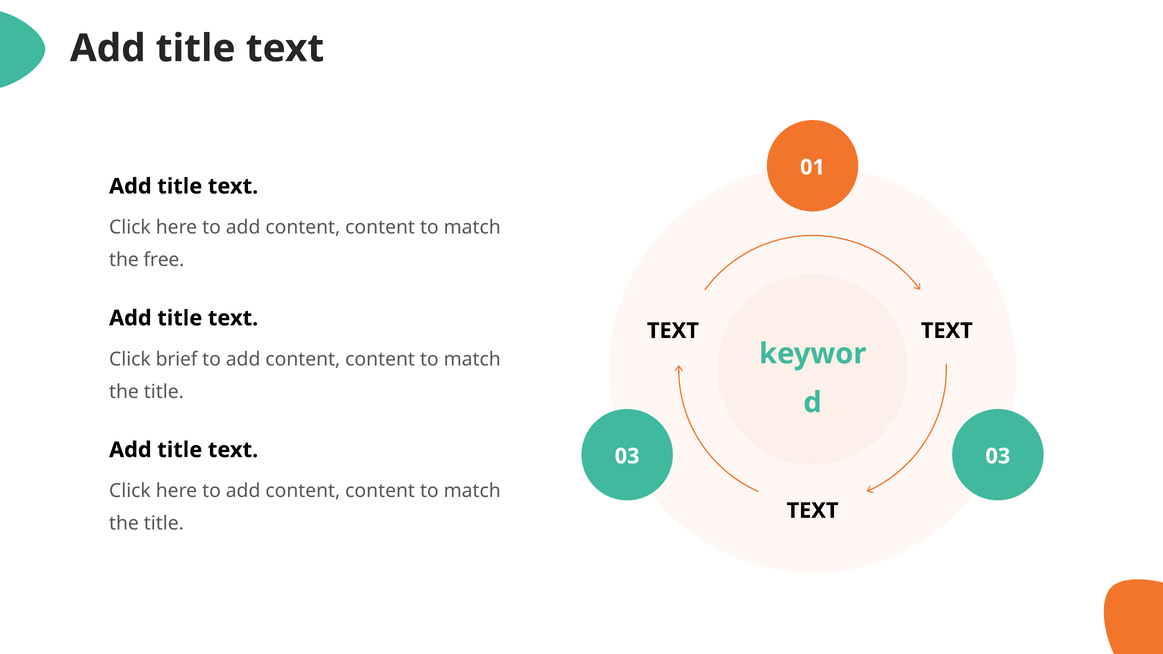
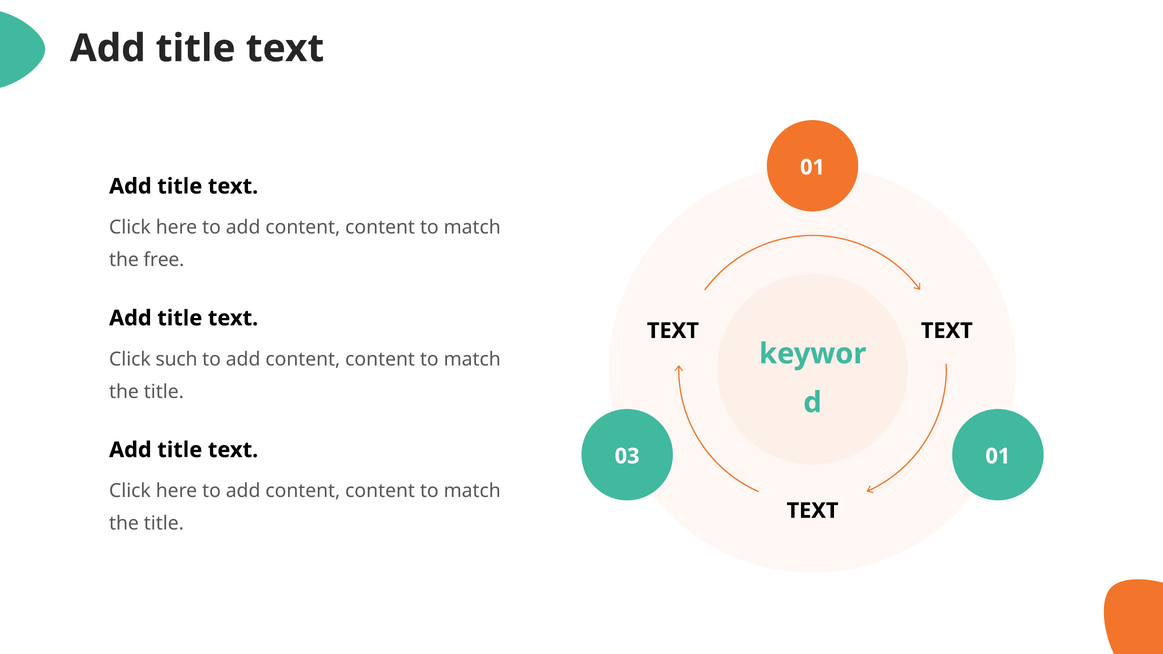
brief: brief -> such (177, 359)
03 03: 03 -> 01 (998, 456)
